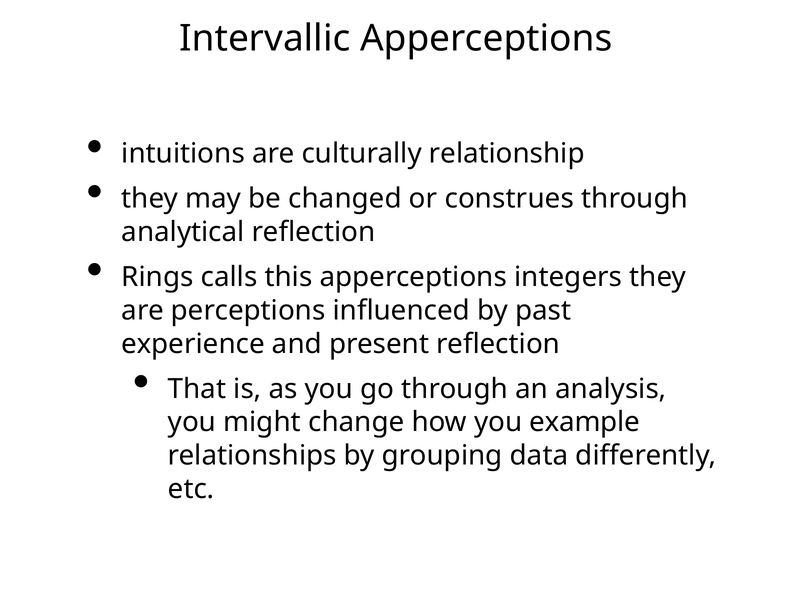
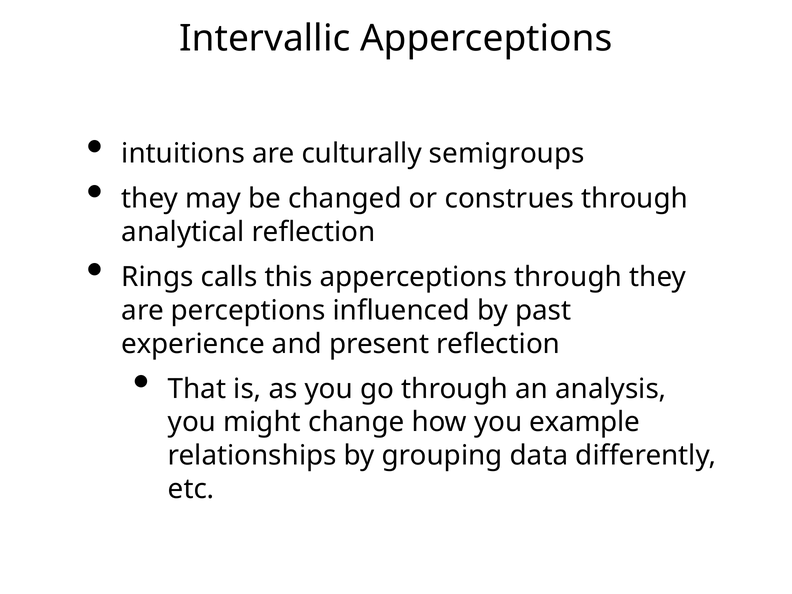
relationship: relationship -> semigroups (507, 154)
apperceptions integers: integers -> through (568, 277)
